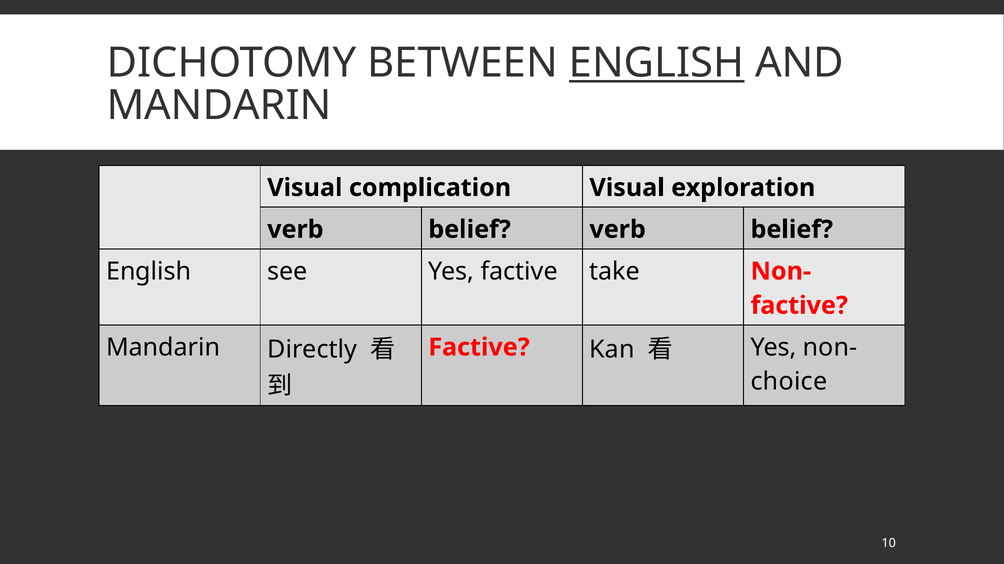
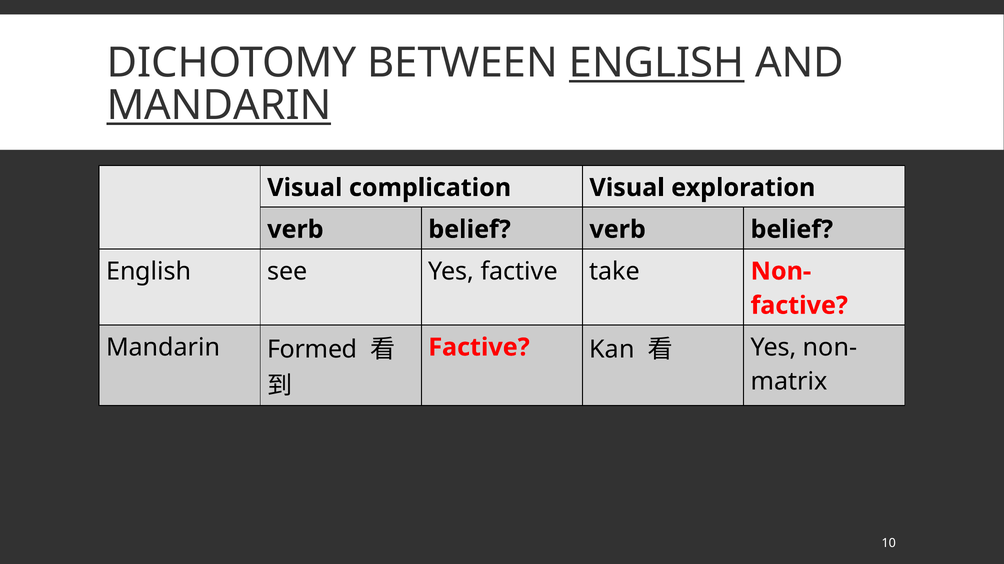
MANDARIN underline: none -> present (219, 106)
Directly: Directly -> Formed (312, 350)
choice: choice -> matrix (789, 382)
